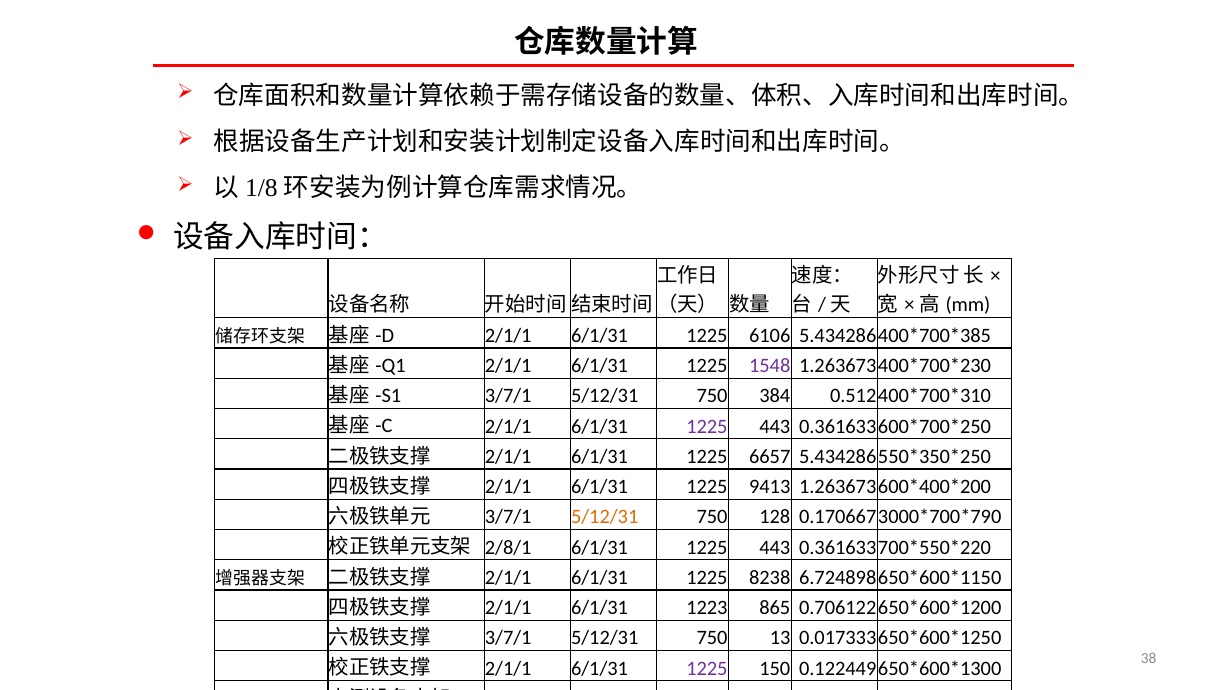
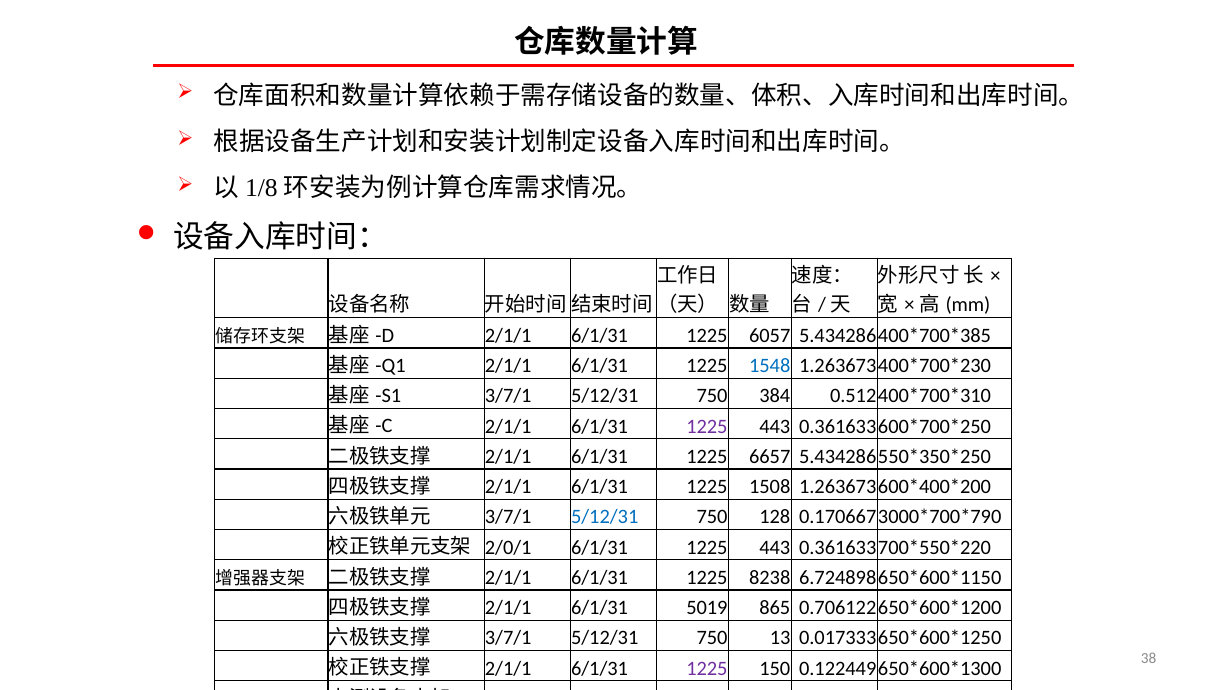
6106: 6106 -> 6057 (770, 336)
1548 colour: purple -> blue (770, 366)
9413: 9413 -> 1508 (770, 487)
5/12/31 colour: orange -> blue (605, 517)
2/8/1: 2/8/1 -> 2/0/1 (508, 548)
1223: 1223 -> 5019 (707, 608)
